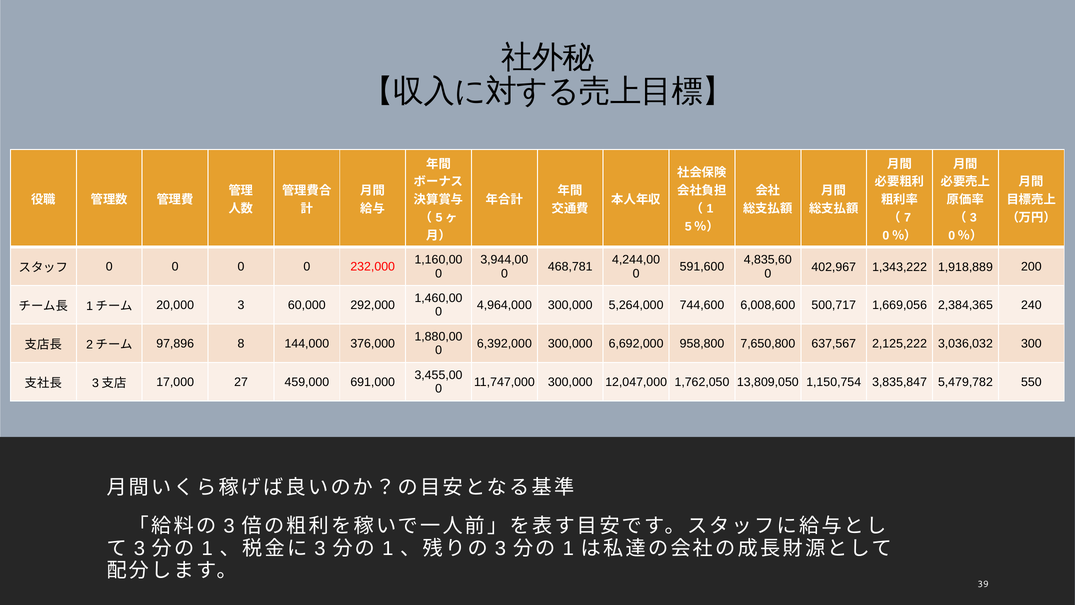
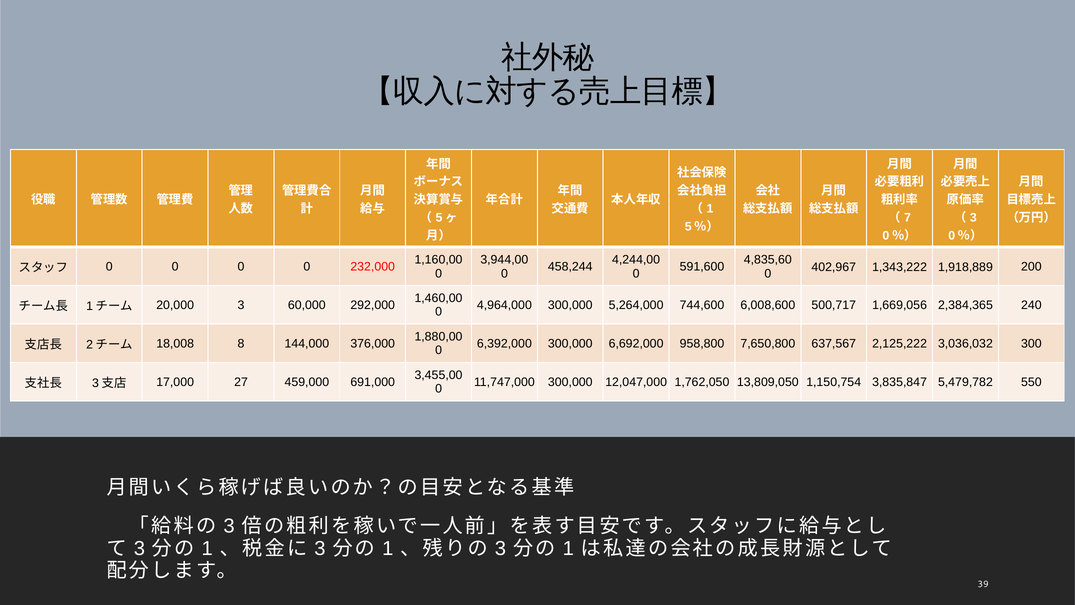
468,781: 468,781 -> 458,244 (570, 266)
97,896: 97,896 -> 18,008 (175, 343)
